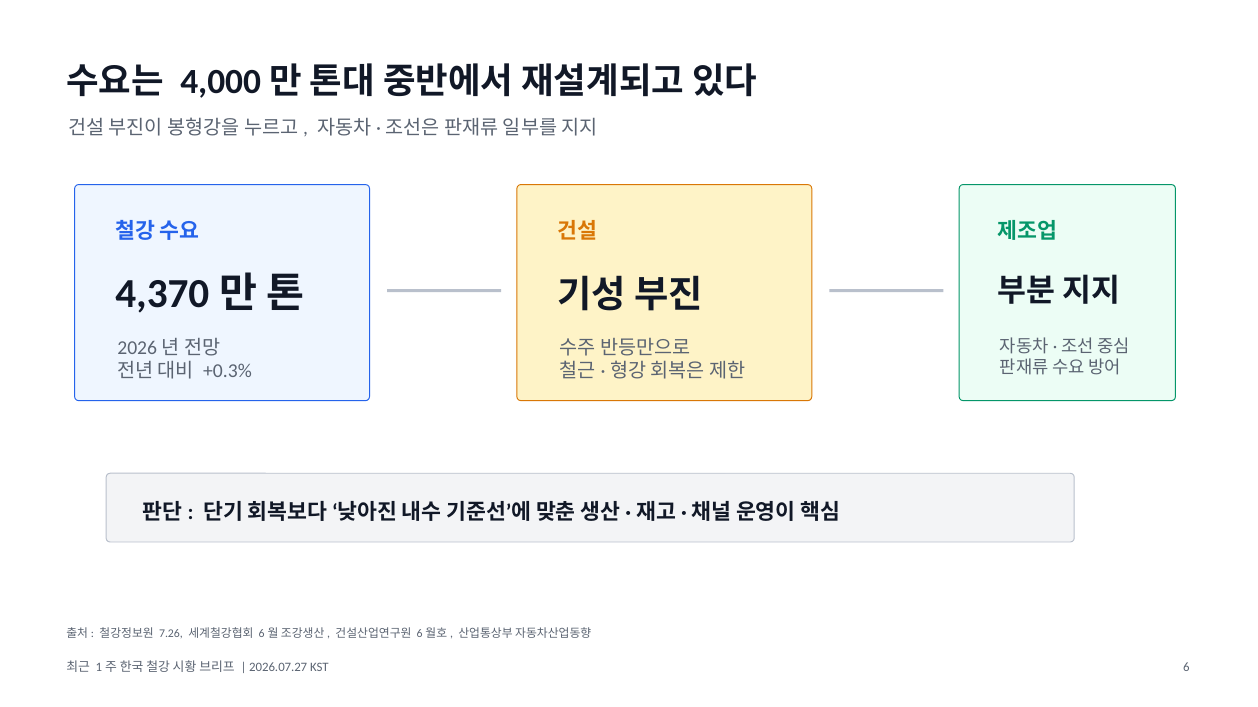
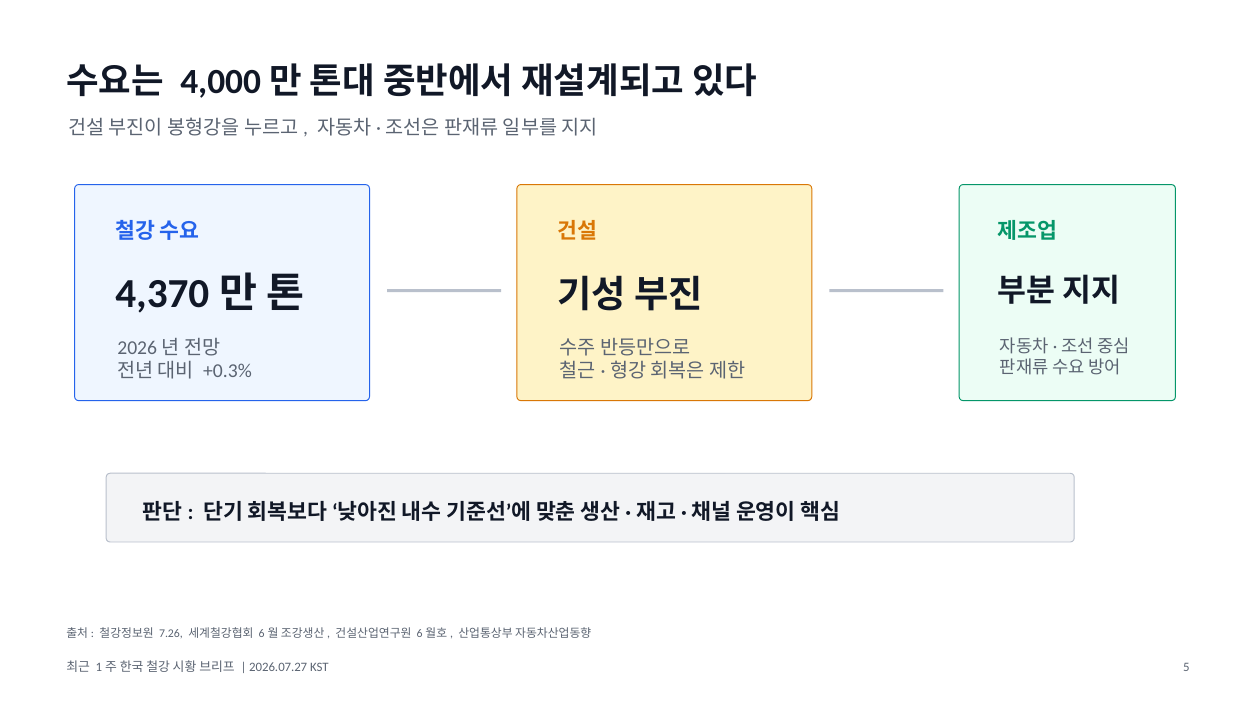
KST 6: 6 -> 5 (1186, 668)
